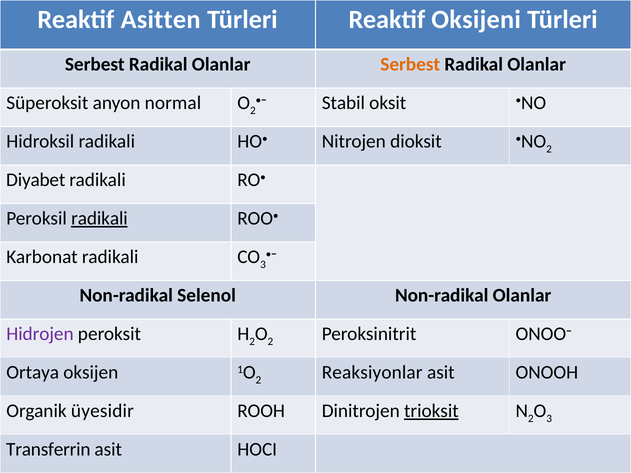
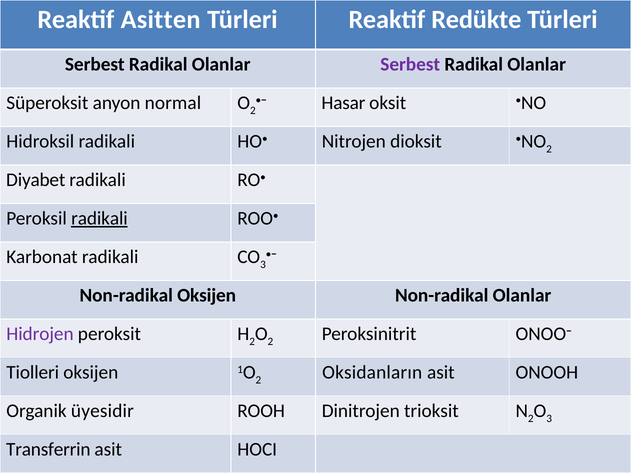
Oksijeni: Oksijeni -> Redükte (476, 20)
Serbest colour: orange -> purple (410, 65)
Stabil: Stabil -> Hasar (343, 103)
Non-radikal Selenol: Selenol -> Oksijen (207, 296)
Ortaya: Ortaya -> Tiolleri (33, 373)
Reaksiyonlar: Reaksiyonlar -> Oksidanların (372, 373)
trioksit underline: present -> none (431, 411)
